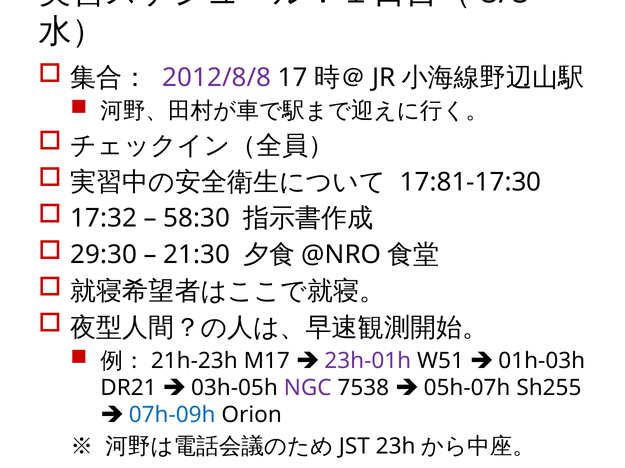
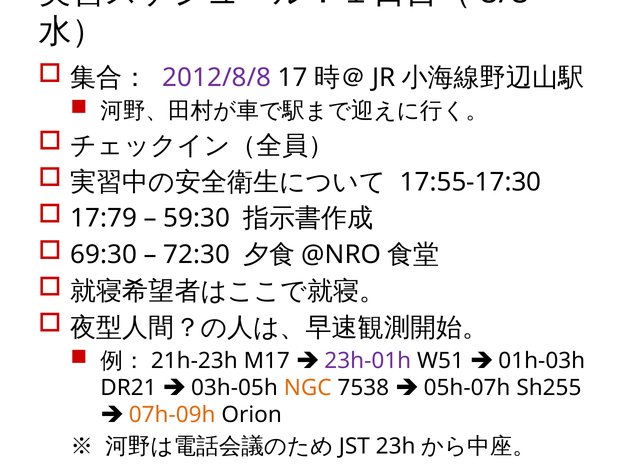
17:81-17:30: 17:81-17:30 -> 17:55-17:30 (471, 182)
17:32: 17:32 -> 17:79 (104, 219)
58:30: 58:30 -> 59:30 (197, 219)
29:30: 29:30 -> 69:30 (104, 255)
21:30: 21:30 -> 72:30 (197, 255)
NGC colour: purple -> orange (308, 389)
07h-09h colour: blue -> orange (172, 416)
